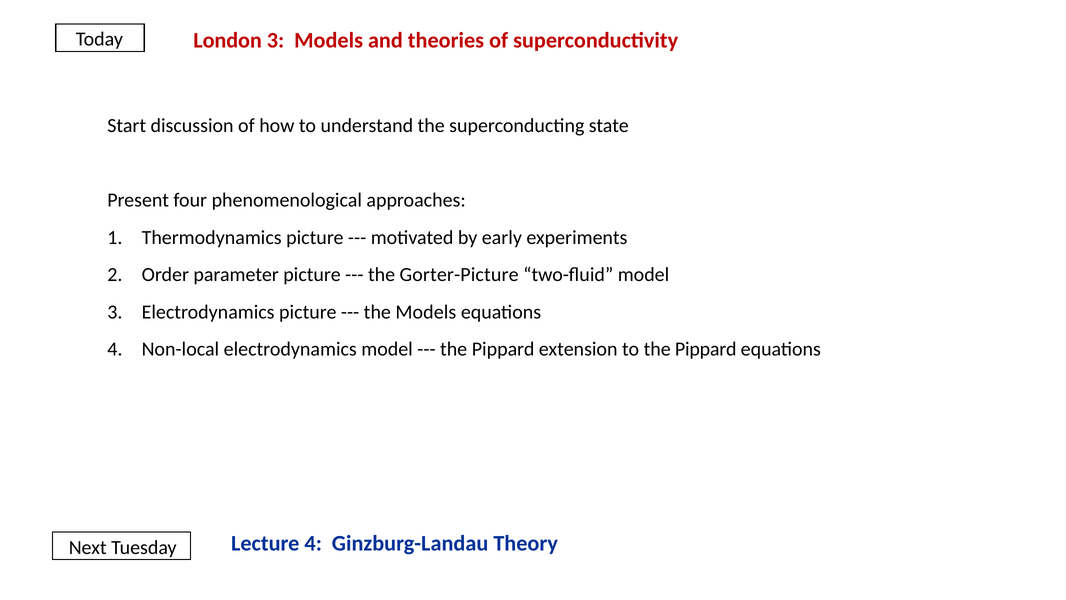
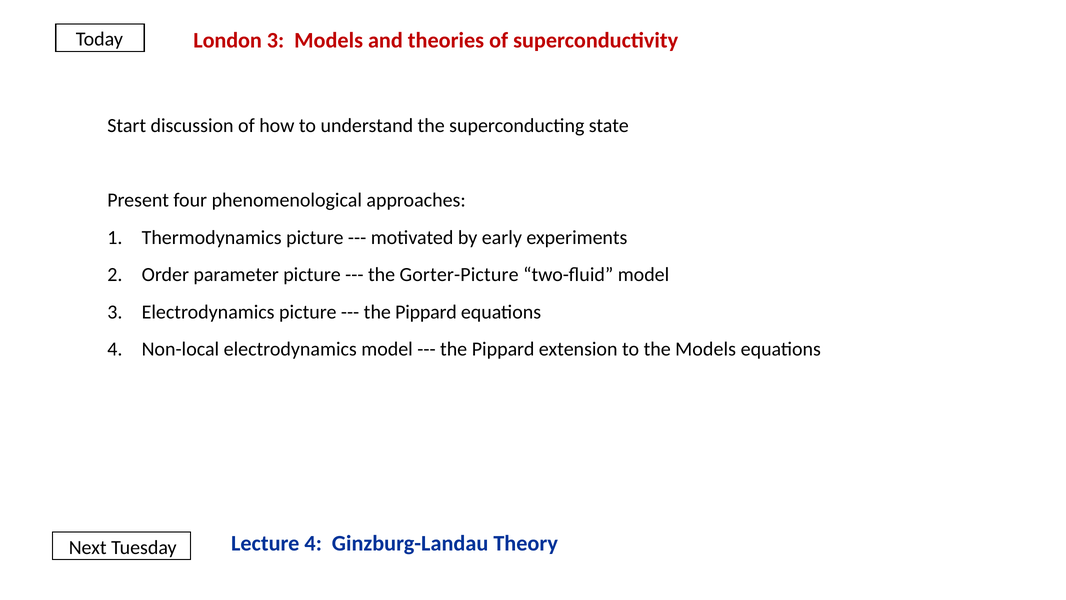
Models: Models -> Pippard (426, 312)
to the Pippard: Pippard -> Models (706, 349)
